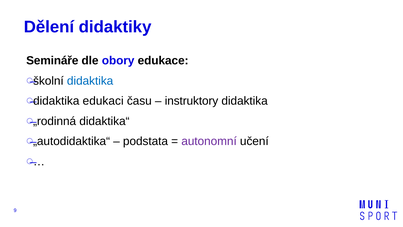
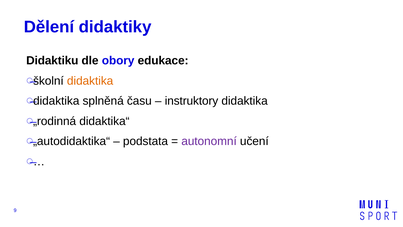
Semináře: Semináře -> Didaktiku (52, 61)
didaktika colour: blue -> orange (90, 81)
edukaci: edukaci -> splněná (103, 101)
